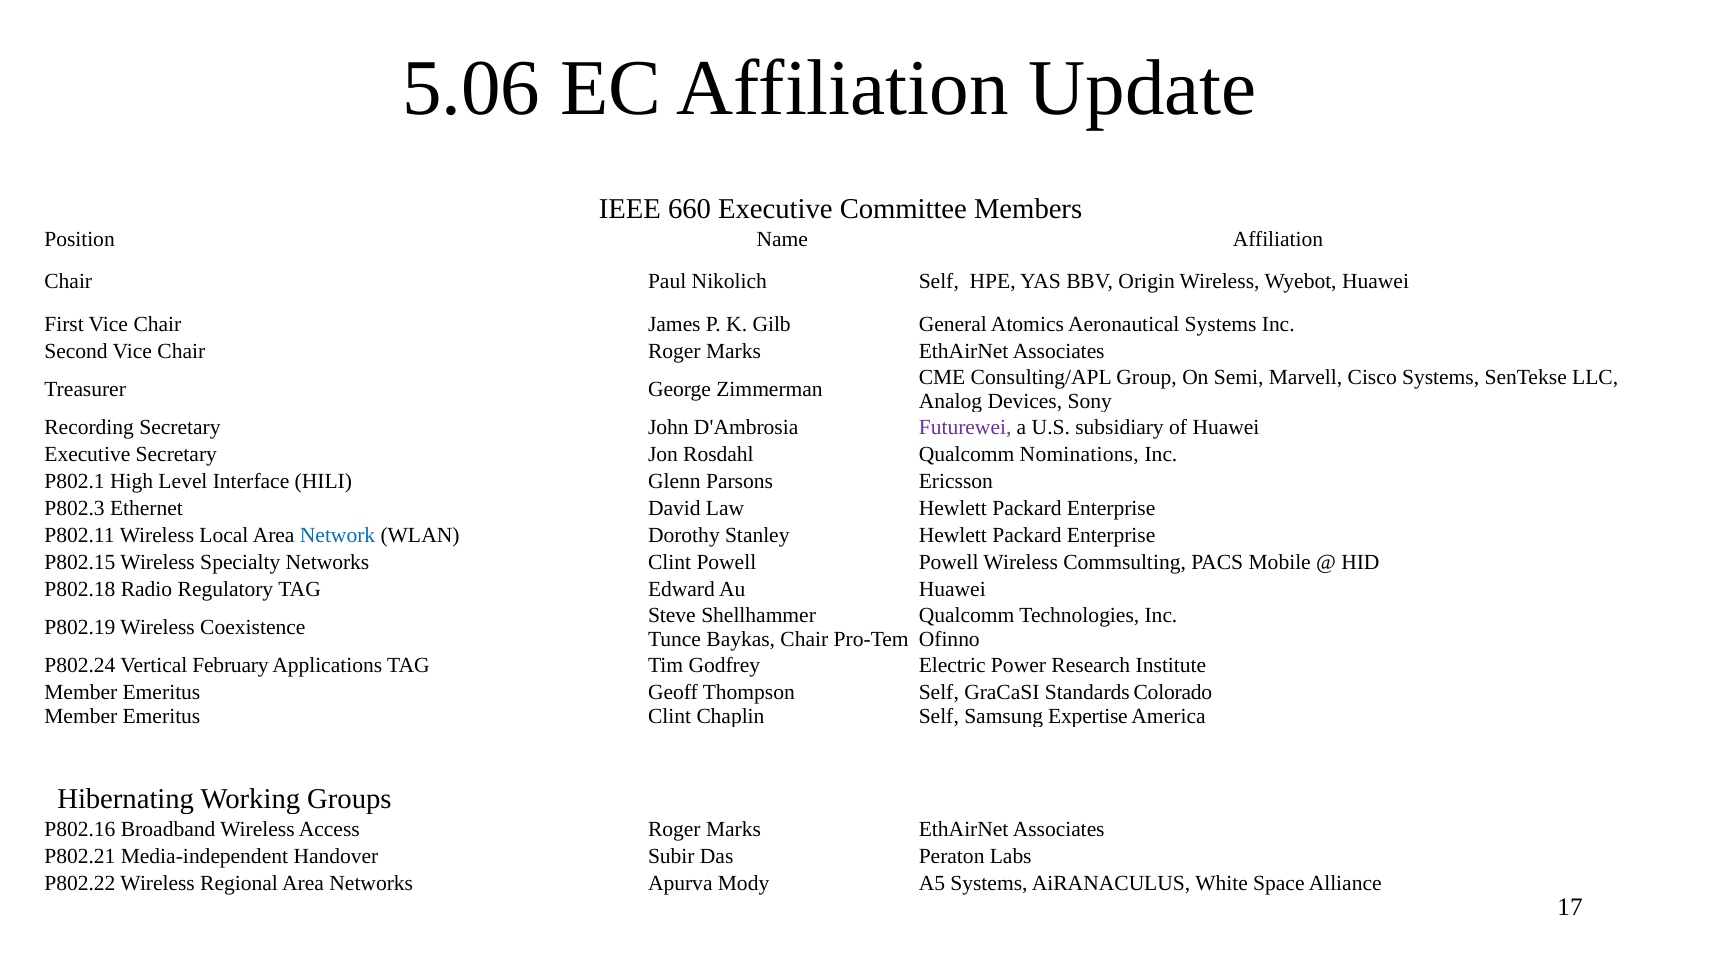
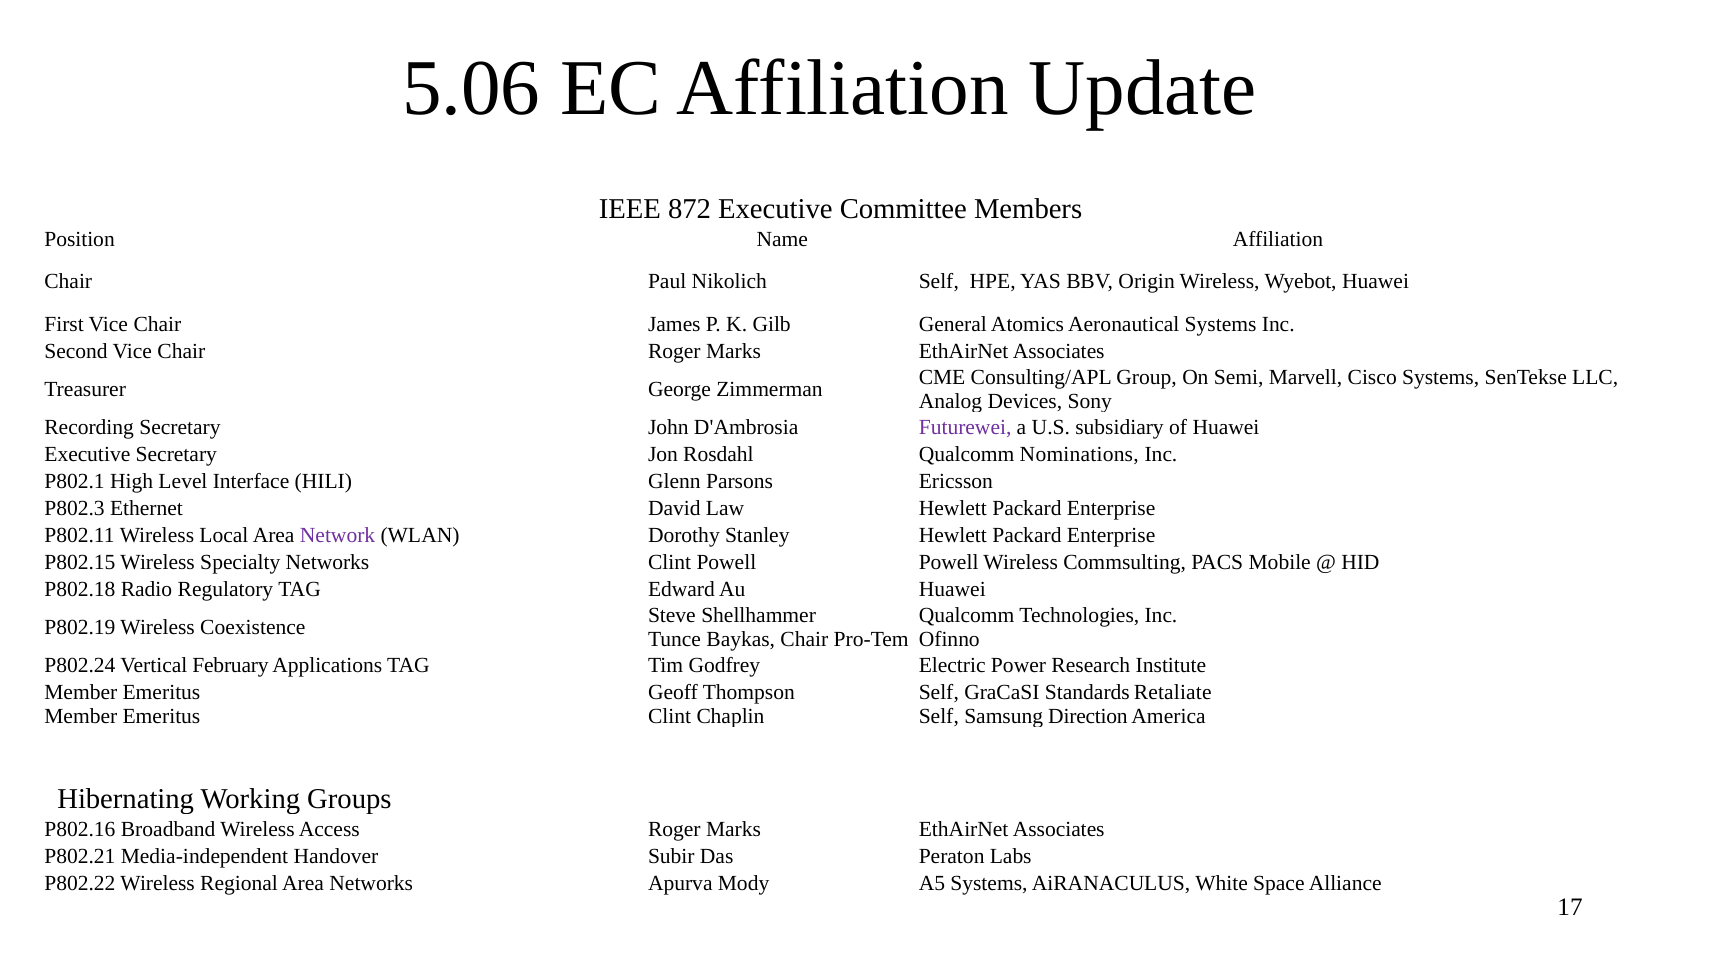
660: 660 -> 872 (690, 209)
Network colour: blue -> purple (338, 536)
Colorado: Colorado -> Retaliate (1173, 692)
Expertise: Expertise -> Direction (1088, 716)
